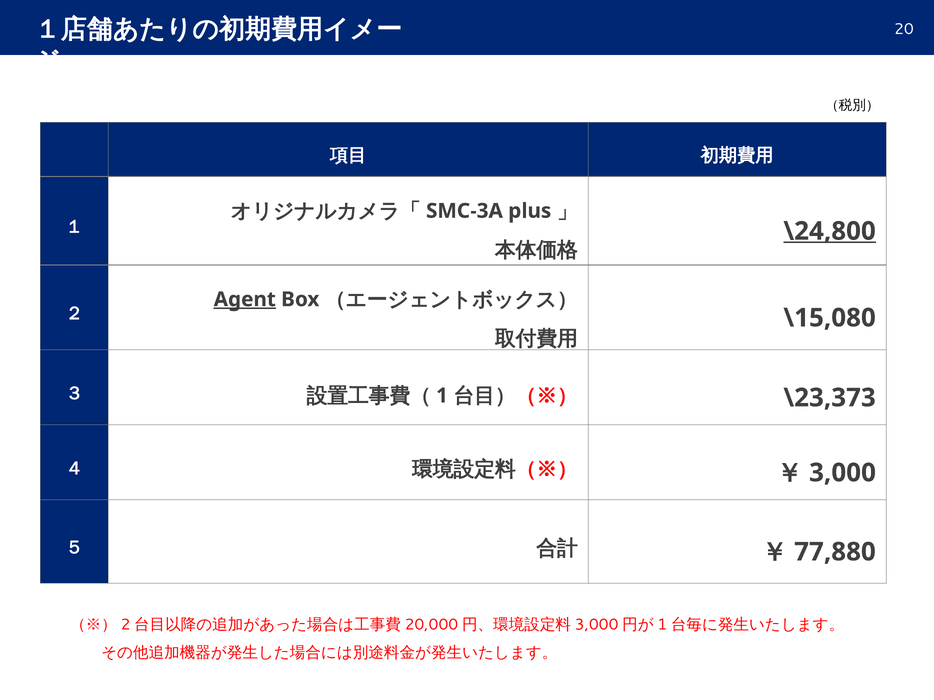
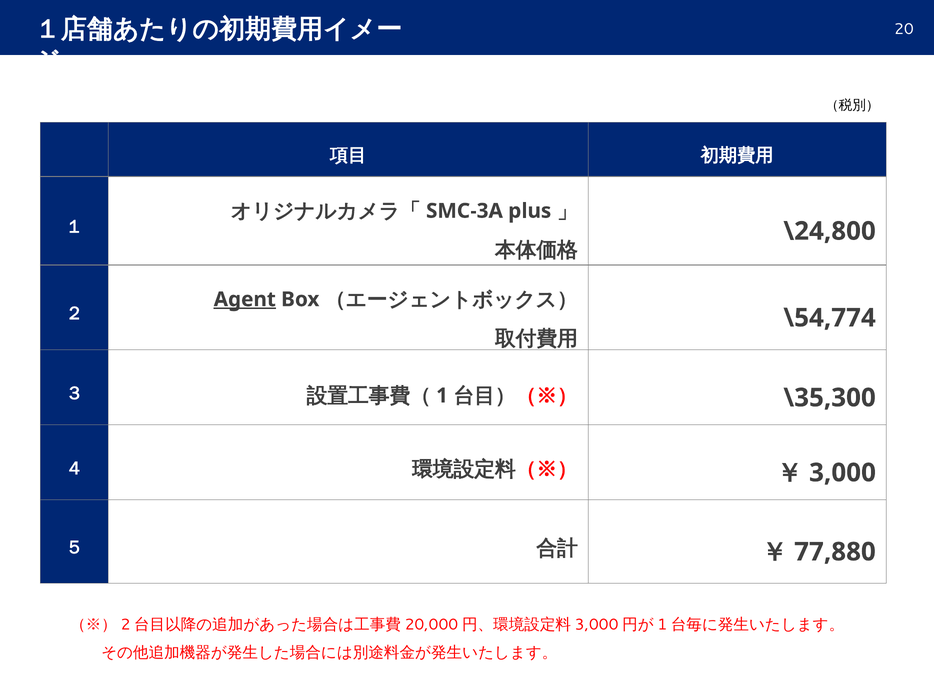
\24,800 underline: present -> none (830, 231)
\15,080: \15,080 -> \54,774 (830, 318)
\23,373: \23,373 -> \35,300 (830, 398)
